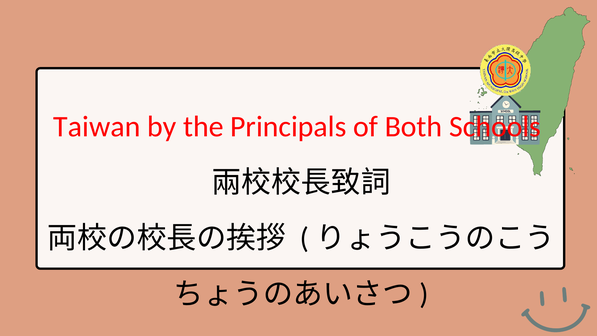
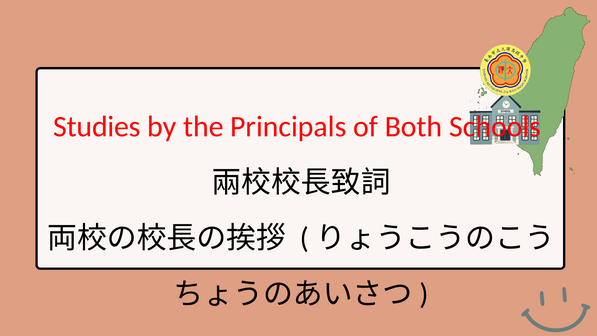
Taiwan: Taiwan -> Studies (97, 127)
